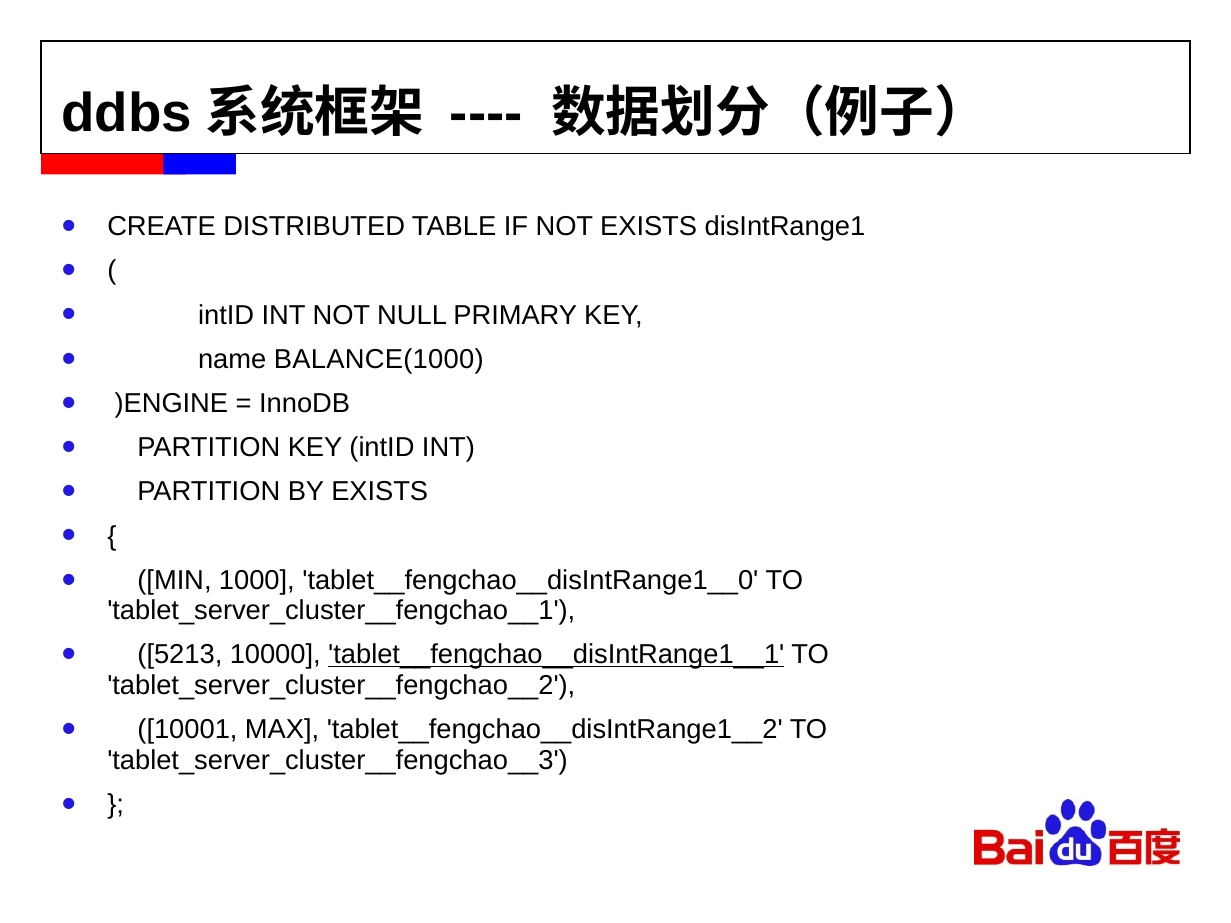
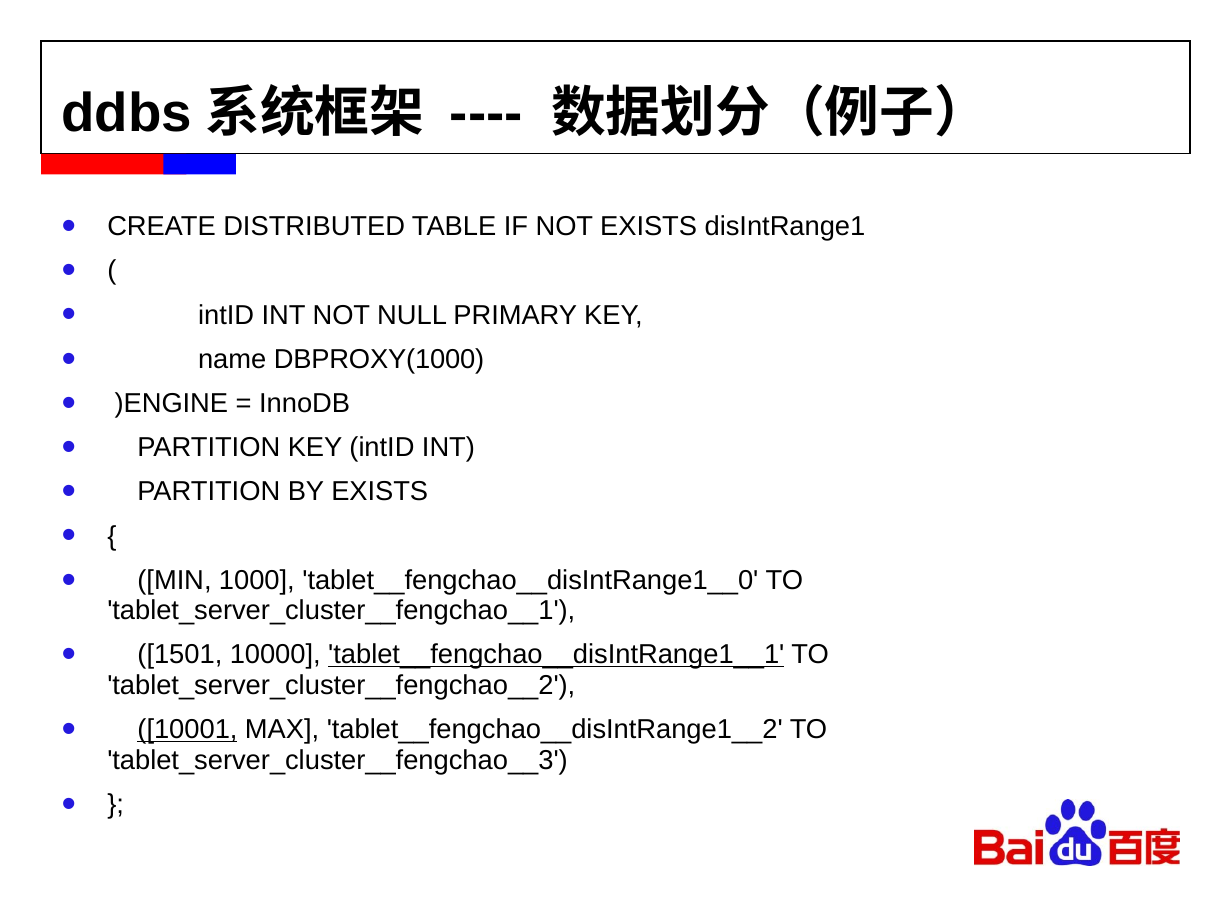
BALANCE(1000: BALANCE(1000 -> DBPROXY(1000 (379, 359)
5213: 5213 -> 1501 (180, 655)
10001 underline: none -> present (187, 730)
